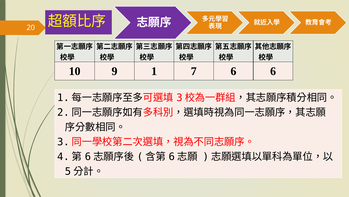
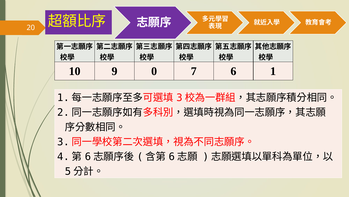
1: 1 -> 0 (154, 71)
6 6: 6 -> 1 (273, 71)
